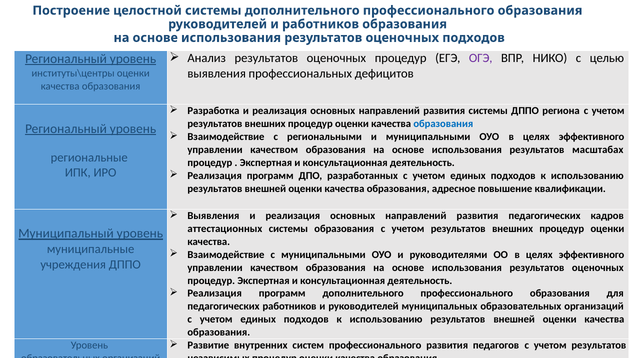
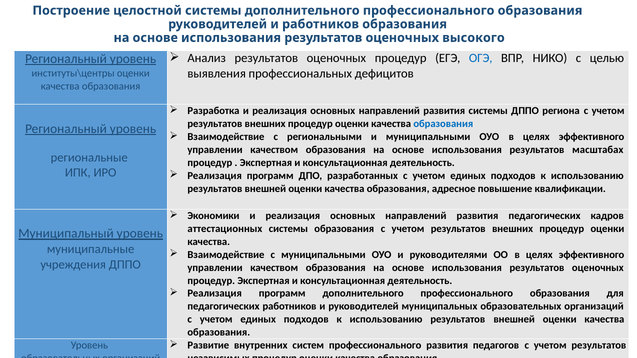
оценочных подходов: подходов -> высокого (473, 38)
ОГЭ colour: purple -> blue (481, 58)
Выявления: Выявления -> Экономики (213, 216)
